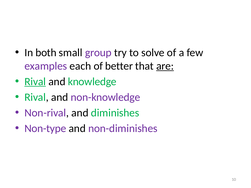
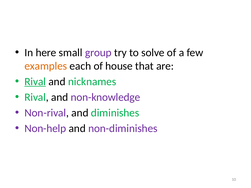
both: both -> here (46, 53)
examples colour: purple -> orange (46, 66)
better: better -> house (119, 66)
are underline: present -> none (165, 66)
knowledge: knowledge -> nicknames (92, 82)
Non-type: Non-type -> Non-help (45, 129)
